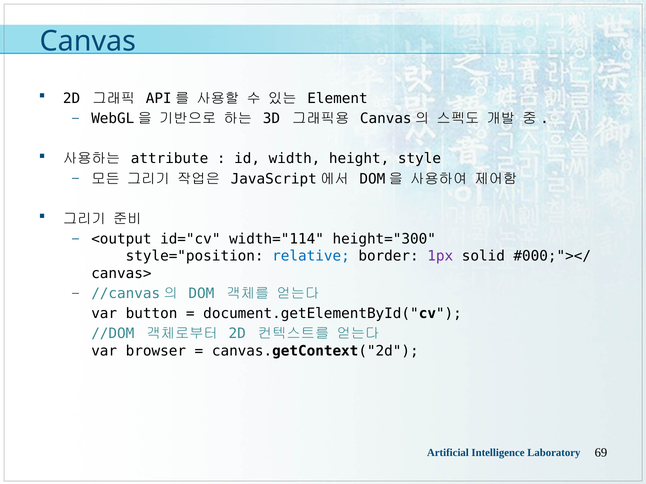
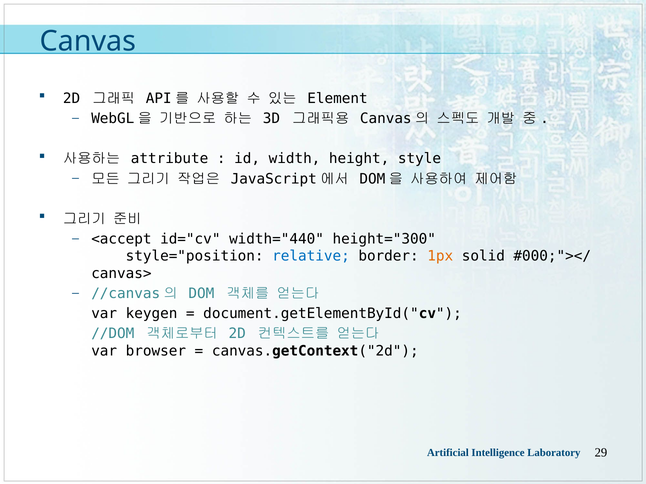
<output: <output -> <accept (121, 239)
width="114: width="114 -> width="440 (277, 239)
1px colour: purple -> orange (440, 256)
button: button -> keygen (152, 314)
69: 69 -> 29 (601, 453)
